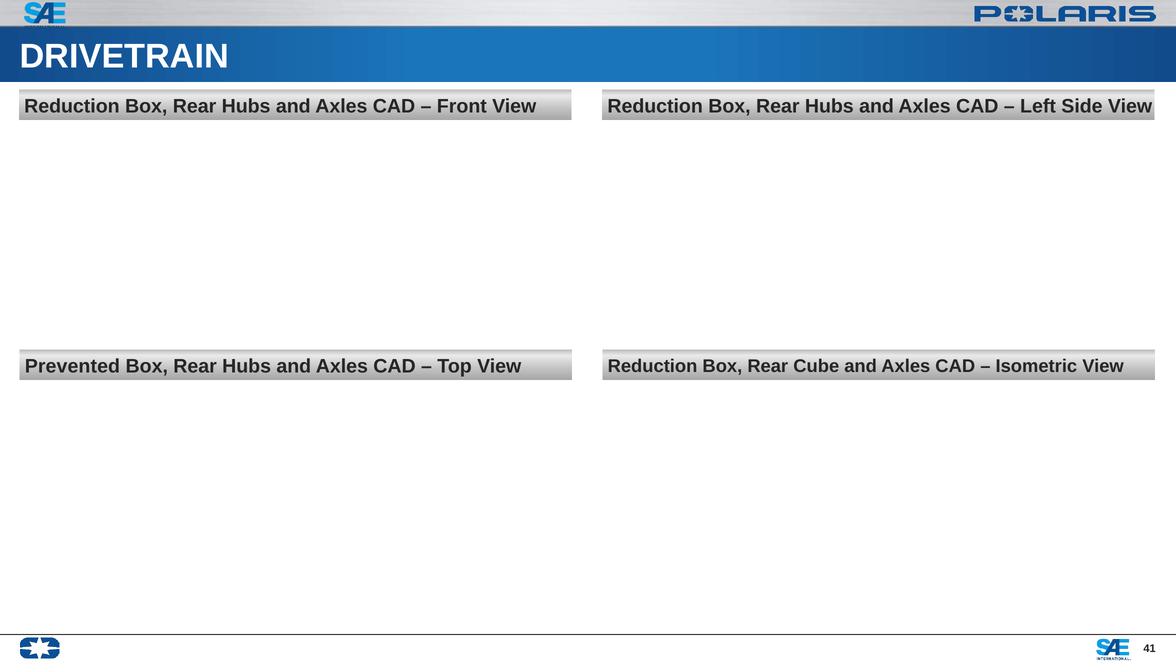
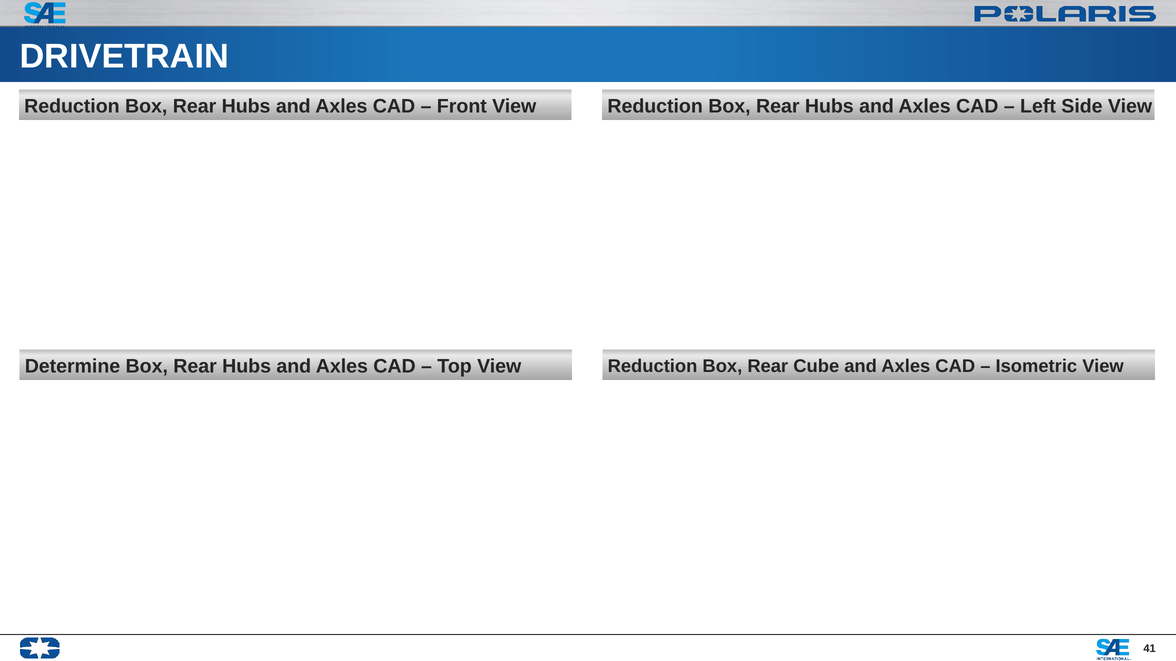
Prevented: Prevented -> Determine (72, 366)
